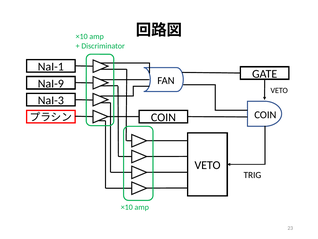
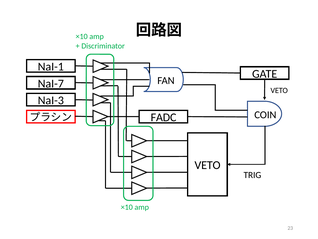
NaI-9: NaI-9 -> NaI-7 (51, 83)
COIN: COIN -> FADC (164, 117)
